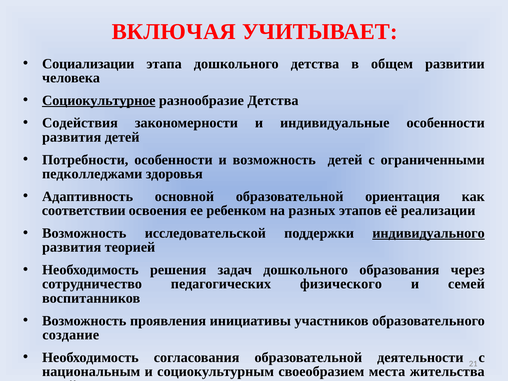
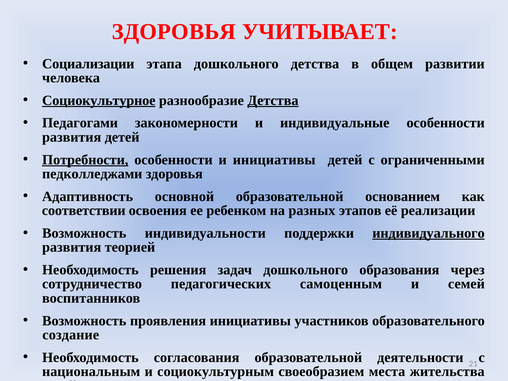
ВКЛЮЧАЯ: ВКЛЮЧАЯ -> ЗДОРОВЬЯ (174, 32)
Детства underline: none -> present (273, 100)
Содействия: Содействия -> Педагогами (80, 123)
Потребности underline: none -> present (85, 160)
и возможность: возможность -> инициативы (274, 160)
ориентация: ориентация -> основанием (403, 196)
исследовательской: исследовательской -> индивидуальности (205, 233)
физического: физического -> самоценным (341, 284)
